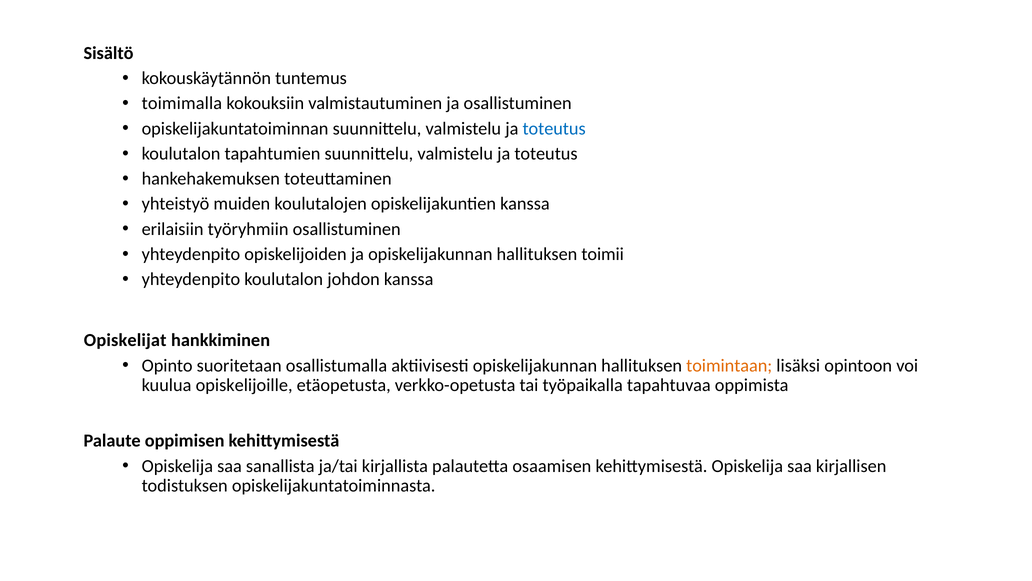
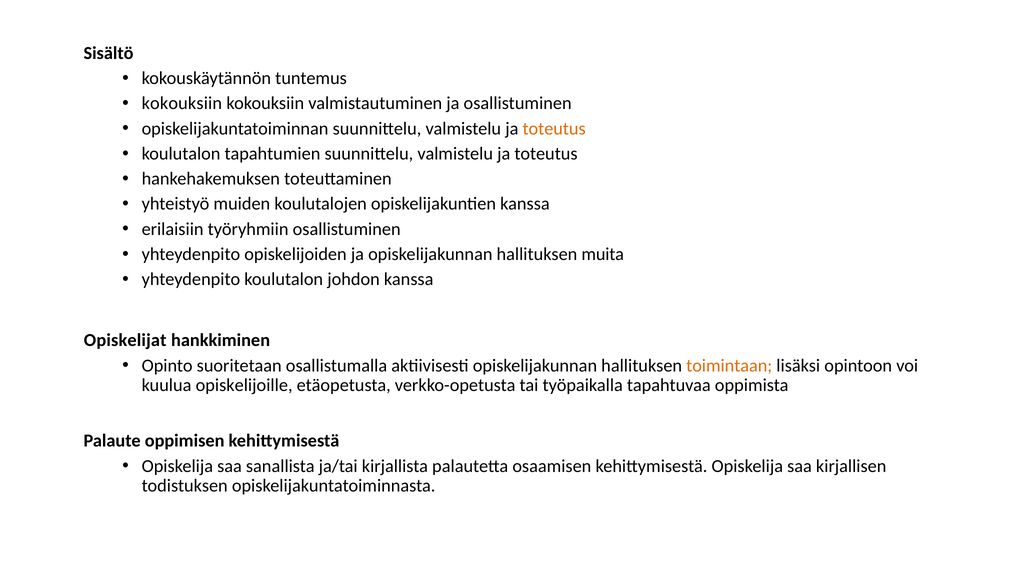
toimimalla: toimimalla -> kokouksiin (182, 103)
toteutus colour: blue -> orange (554, 128)
toimii: toimii -> muita (603, 254)
